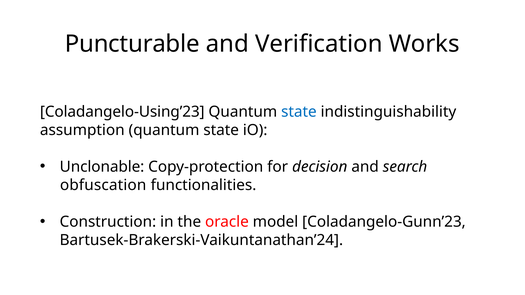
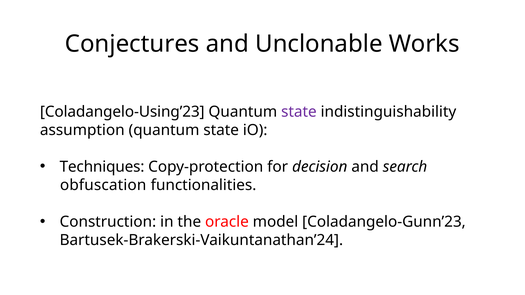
Puncturable: Puncturable -> Conjectures (132, 44)
Verification: Verification -> Unclonable (319, 44)
state colour: blue -> purple (299, 112)
Unclonable: Unclonable -> Techniques (102, 167)
